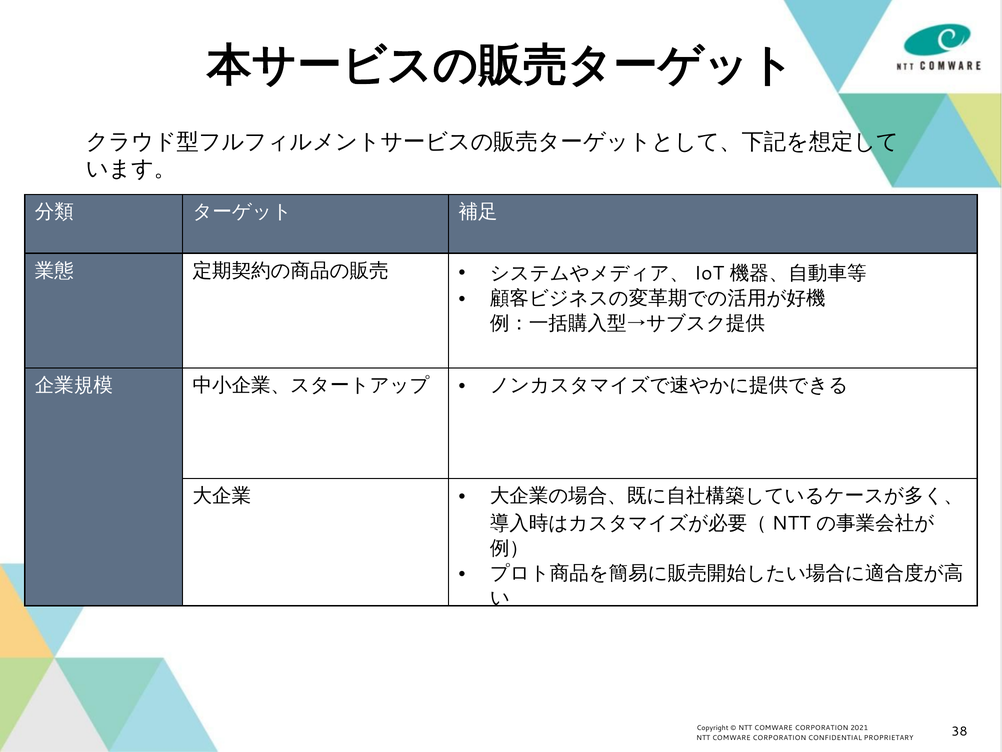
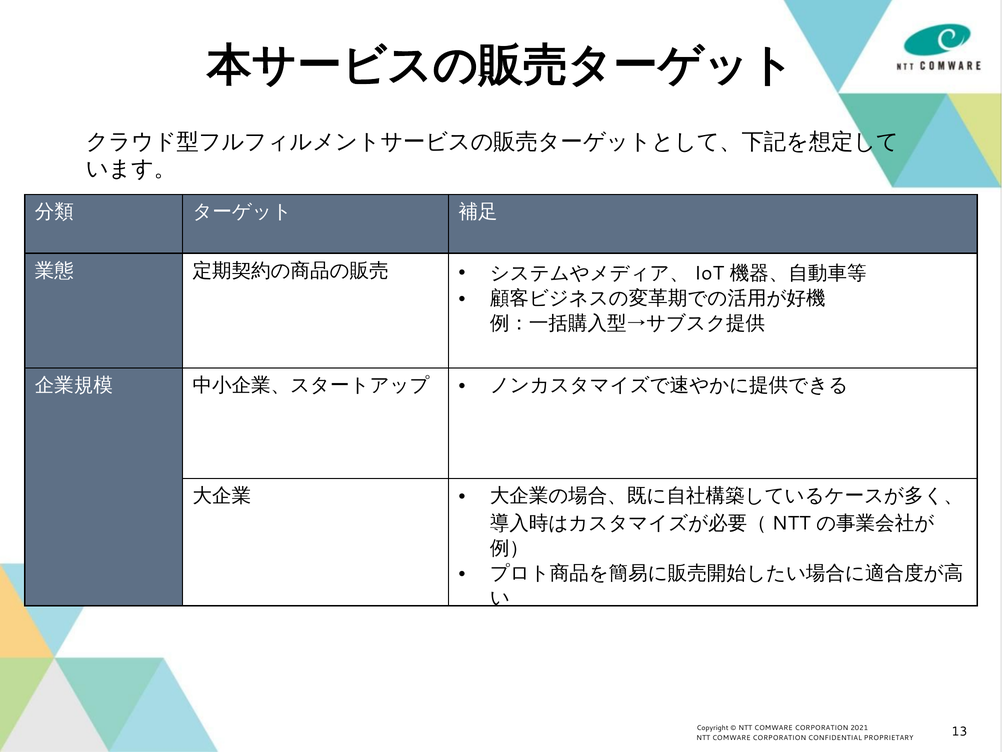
38: 38 -> 13 (959, 731)
